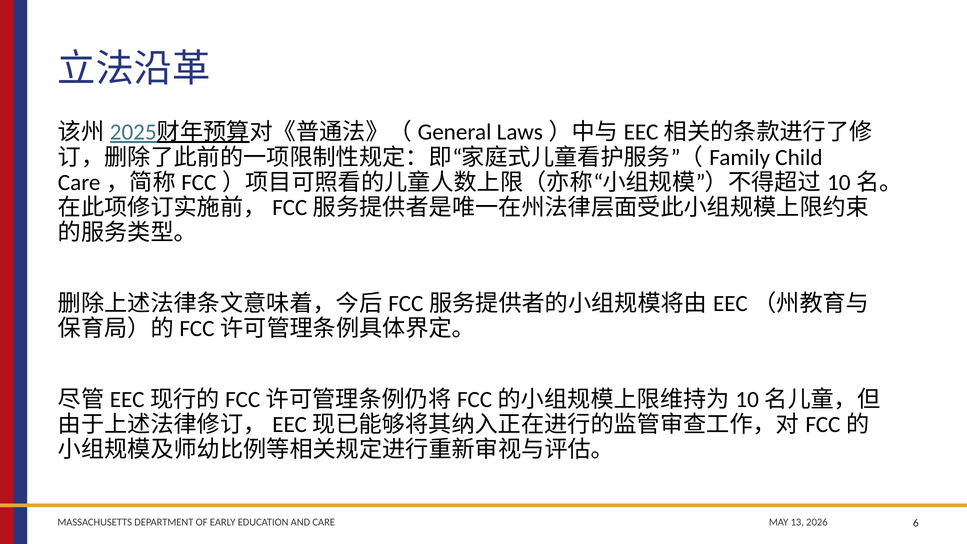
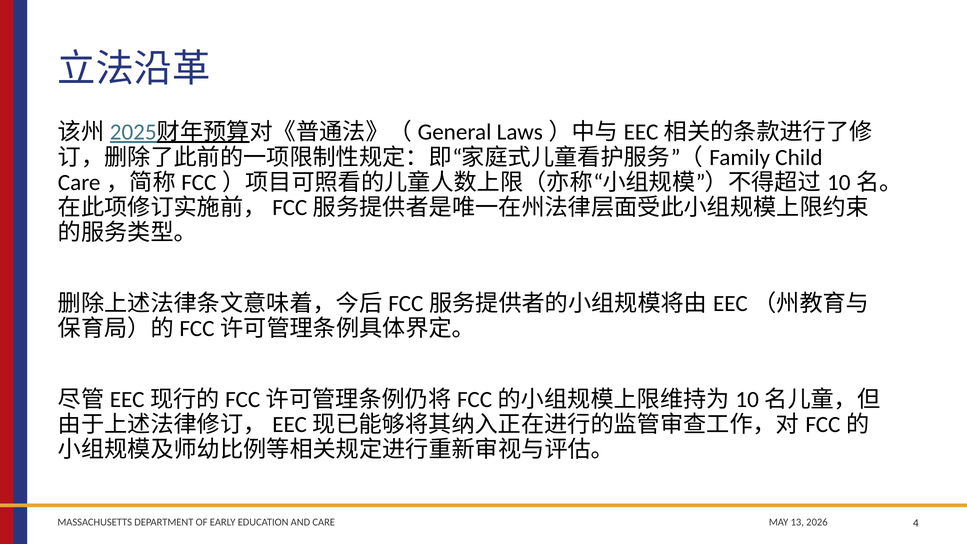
6: 6 -> 4 (916, 523)
